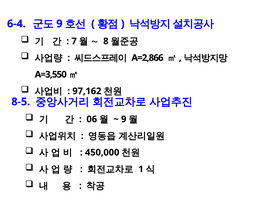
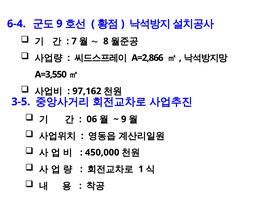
8-5: 8-5 -> 3-5 (21, 102)
